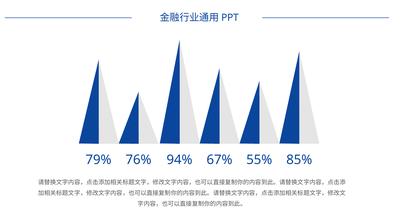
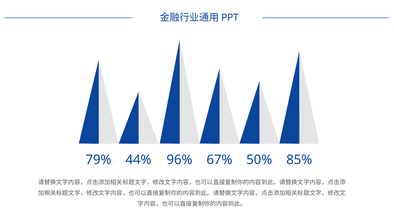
76%: 76% -> 44% (139, 160)
94%: 94% -> 96% (180, 160)
55%: 55% -> 50% (259, 160)
